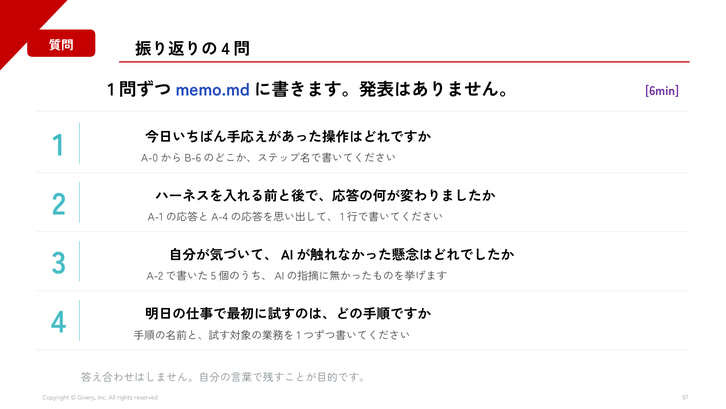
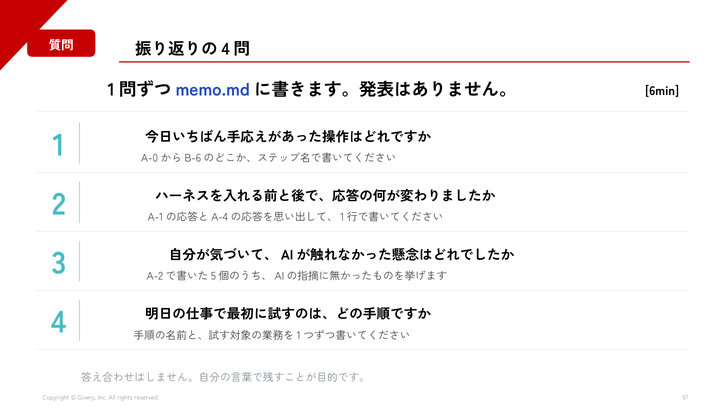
6min colour: purple -> black (662, 91)
